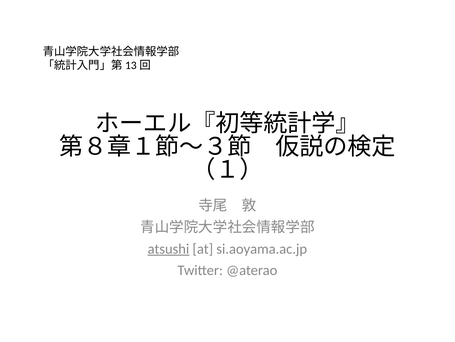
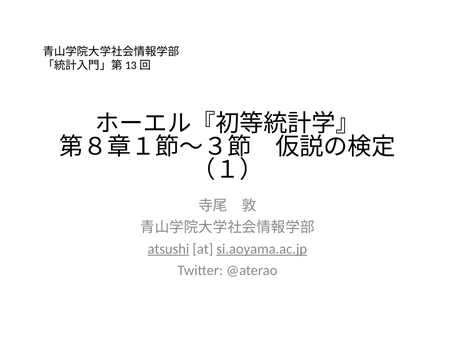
si.aoyama.ac.jp underline: none -> present (262, 248)
